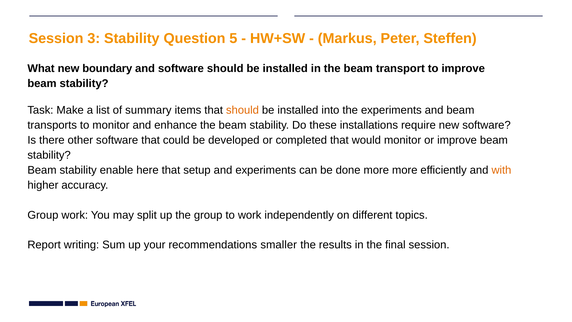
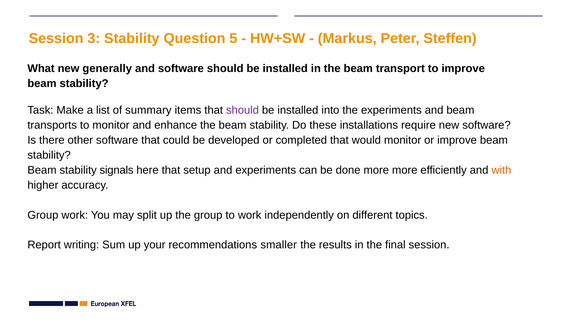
boundary: boundary -> generally (107, 69)
should colour: orange -> purple (242, 110)
enable: enable -> signals (117, 170)
